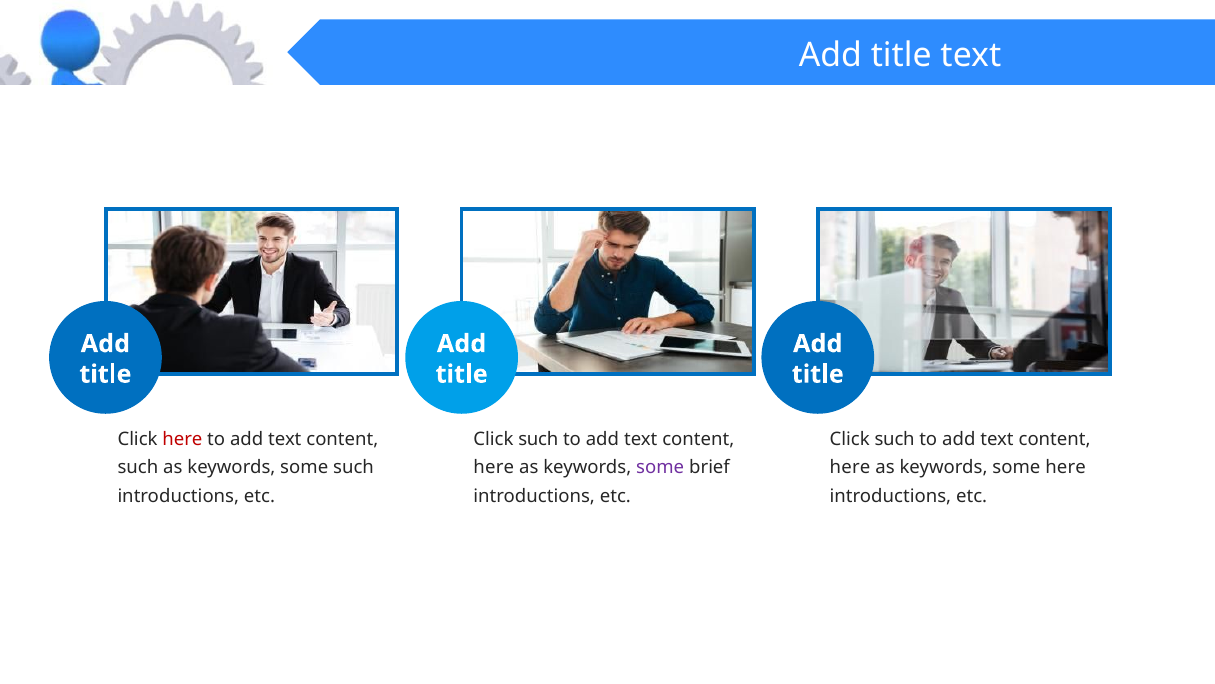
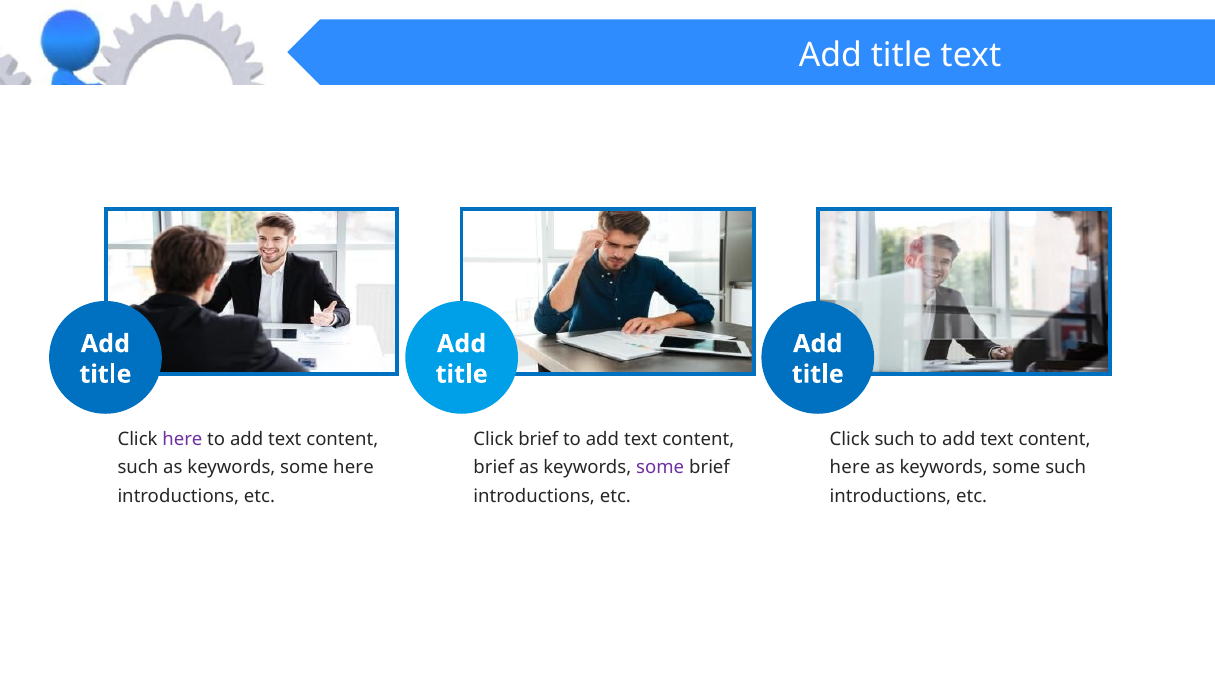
here colour: red -> purple (182, 439)
such: such -> brief (538, 439)
some such: such -> here (353, 467)
here: here -> brief (494, 467)
some here: here -> such (1066, 467)
